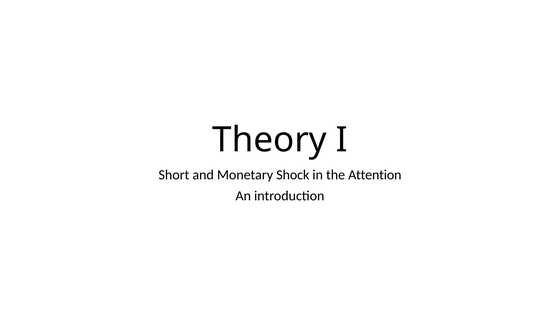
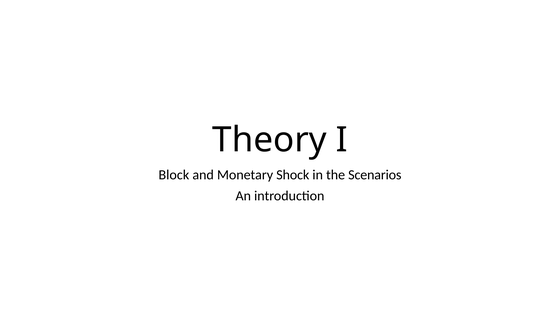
Short: Short -> Block (174, 175)
Attention: Attention -> Scenarios (375, 175)
